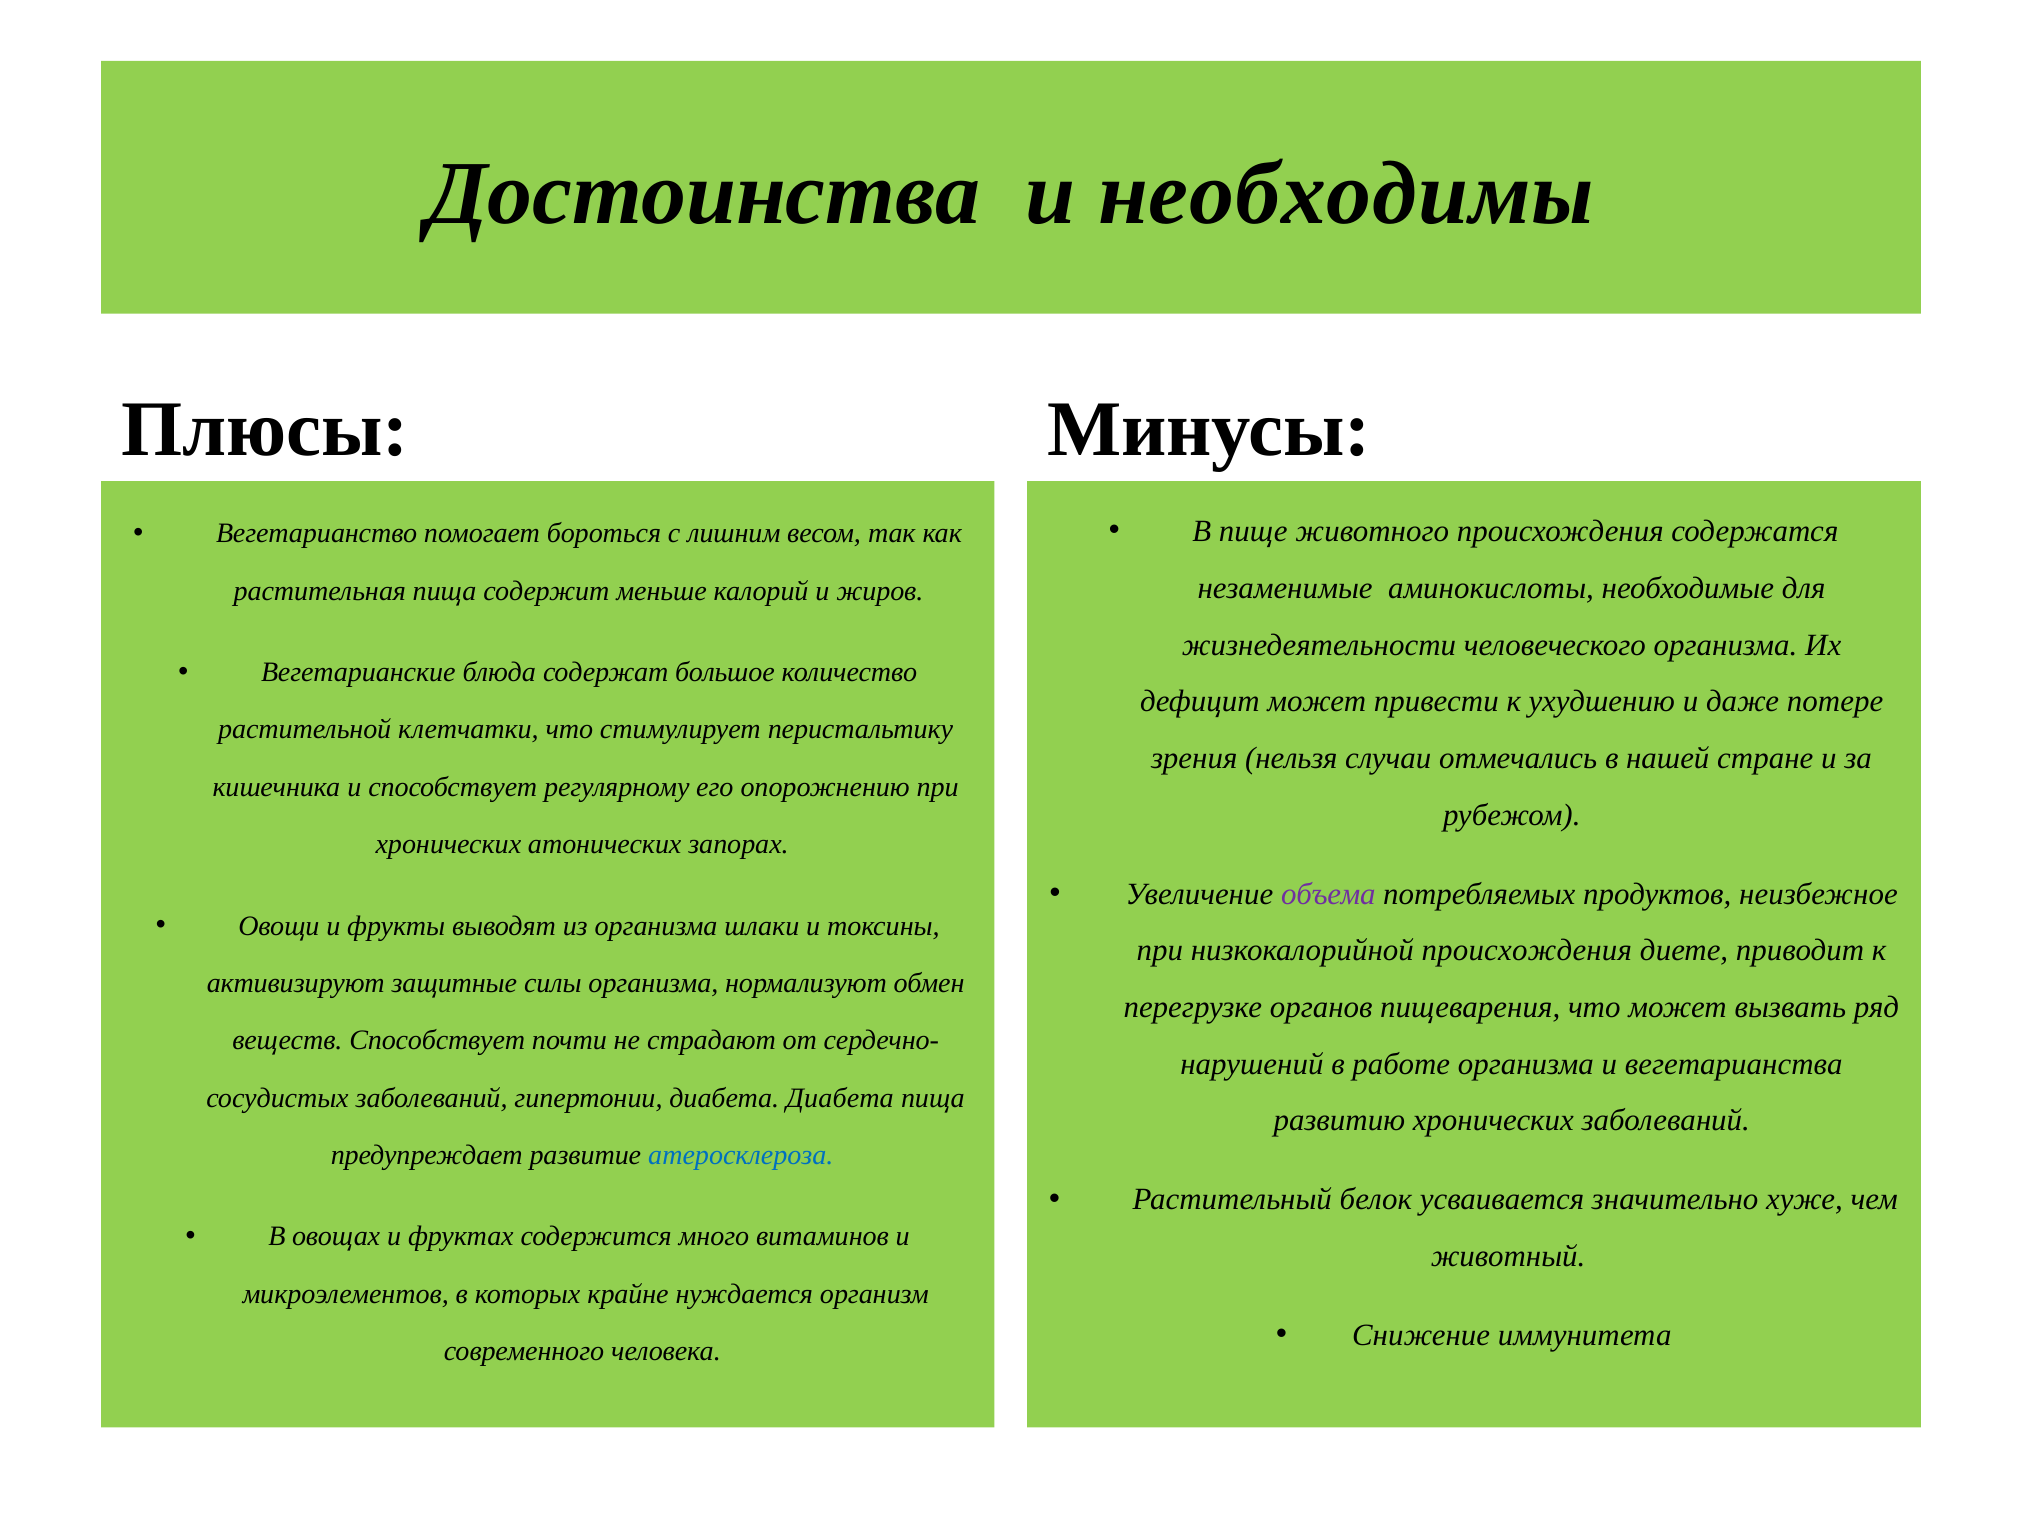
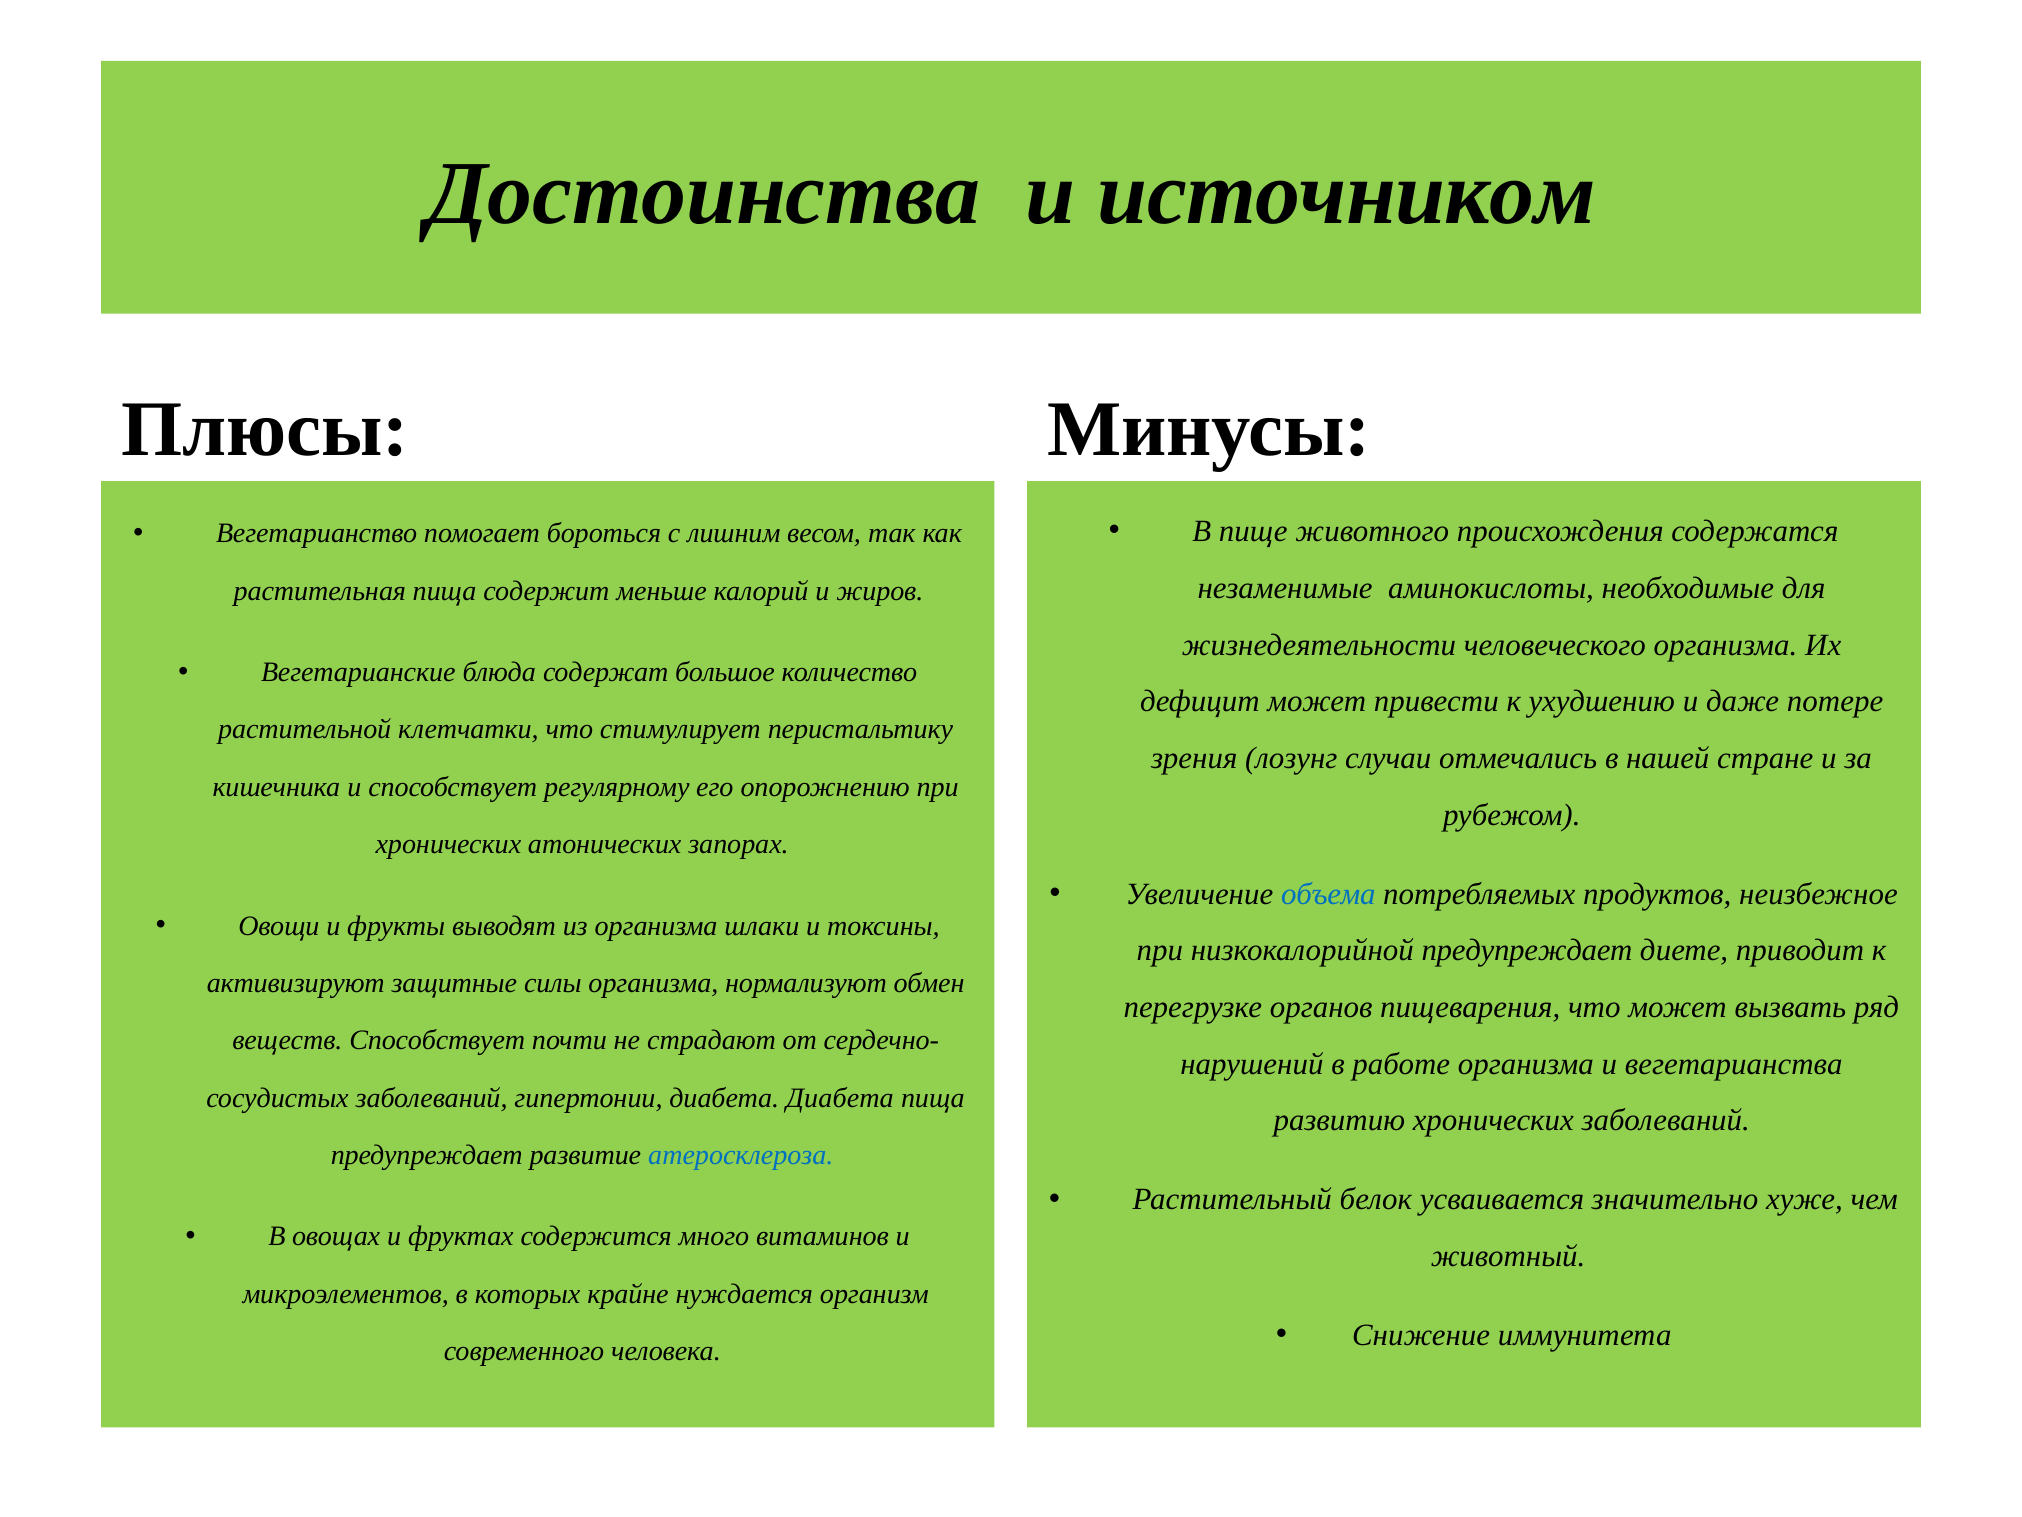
необходимы: необходимы -> источником (1347, 193)
нельзя: нельзя -> лозунг (1291, 758)
объема colour: purple -> blue (1328, 894)
низкокалорийной происхождения: происхождения -> предупреждает (1527, 950)
